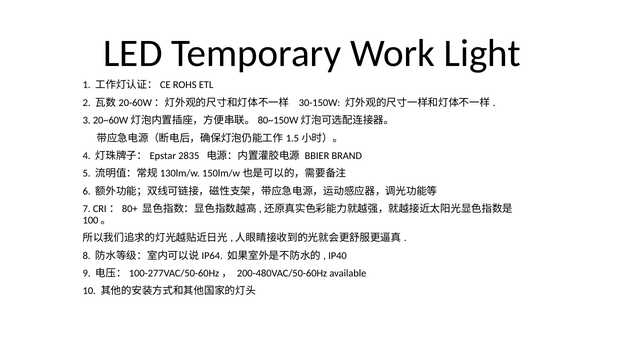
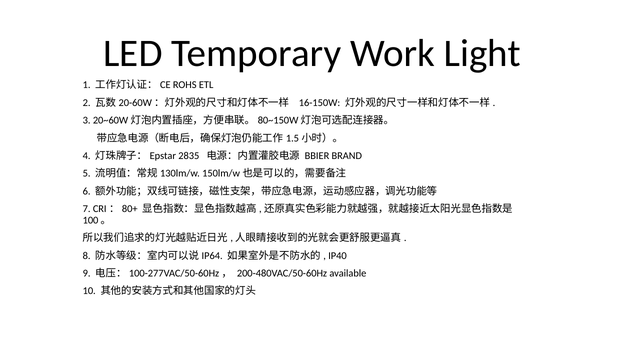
30-150W: 30-150W -> 16-150W (319, 103)
